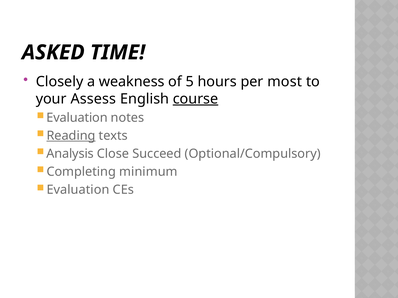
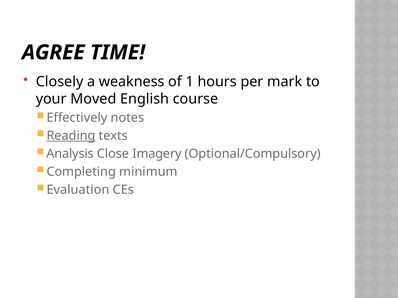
ASKED: ASKED -> AGREE (53, 53)
5: 5 -> 1 (190, 82)
most: most -> mark (285, 82)
Assess: Assess -> Moved (93, 99)
course underline: present -> none (196, 99)
Evaluation: Evaluation -> Effectively (77, 118)
Succeed: Succeed -> Imagery (157, 154)
